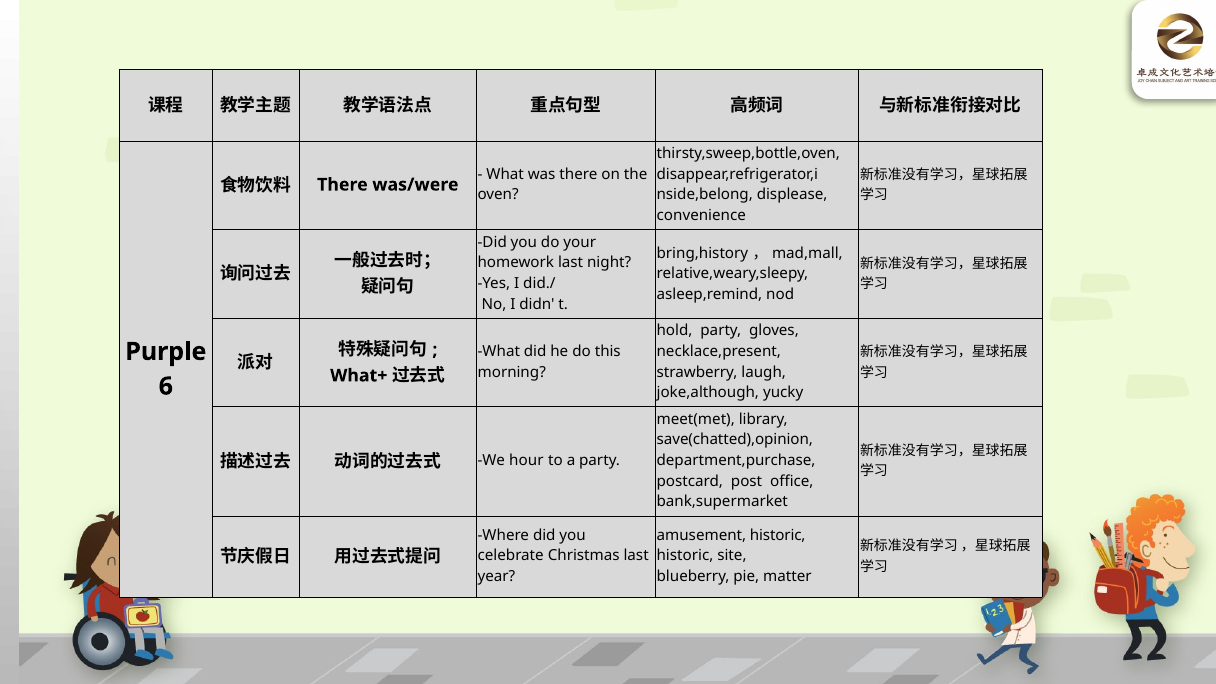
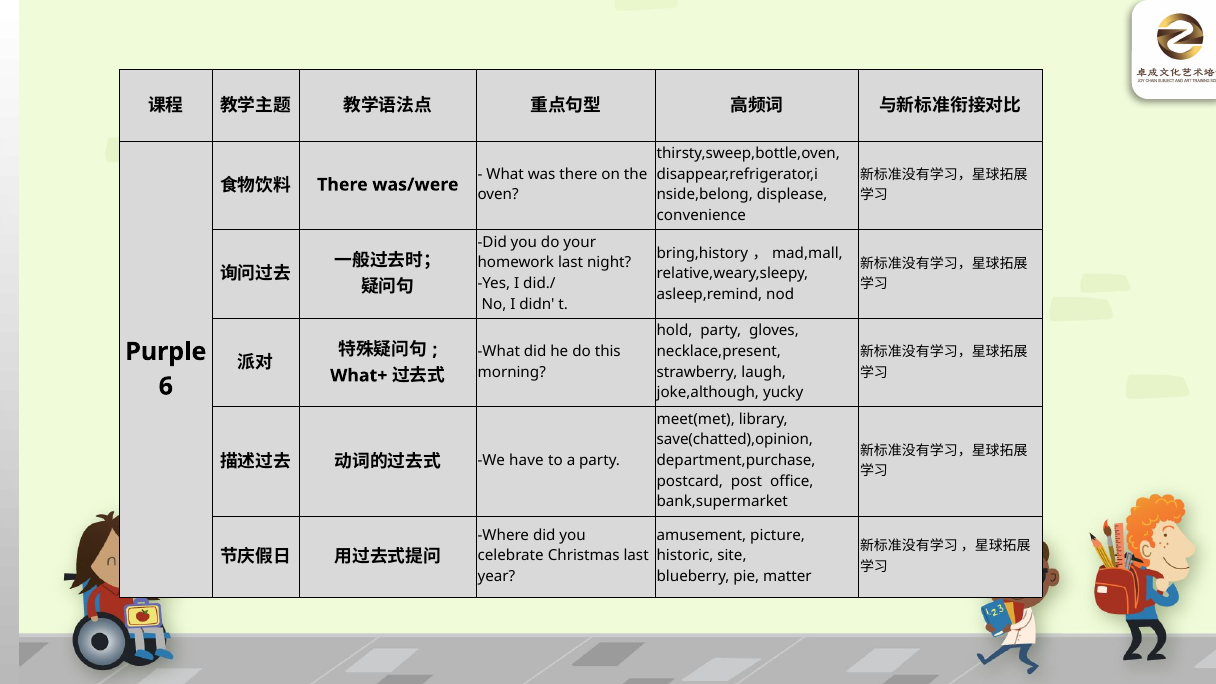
hour: hour -> have (526, 461)
amusement historic: historic -> picture (778, 535)
